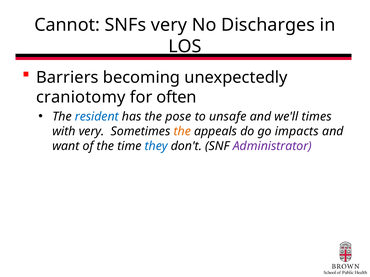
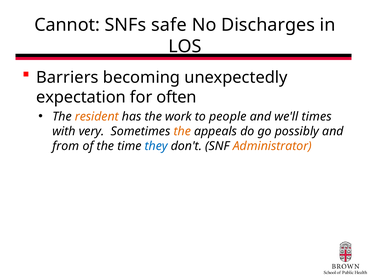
SNFs very: very -> safe (169, 25)
craniotomy: craniotomy -> expectation (81, 97)
resident colour: blue -> orange (97, 117)
pose: pose -> work (178, 117)
unsafe: unsafe -> people (228, 117)
impacts: impacts -> possibly (297, 132)
want: want -> from (66, 146)
Administrator colour: purple -> orange (272, 146)
